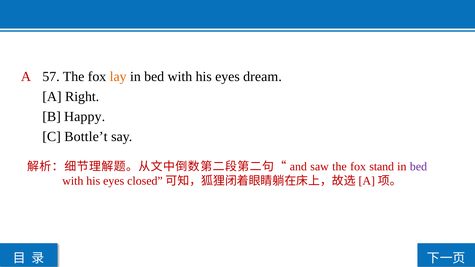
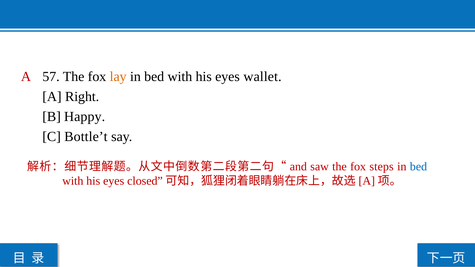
dream: dream -> wallet (263, 77)
stand: stand -> steps (382, 167)
bed colour: purple -> blue (418, 167)
